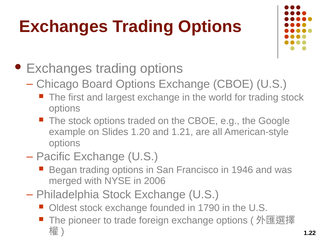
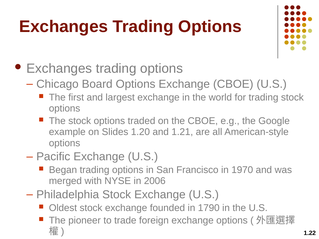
1946: 1946 -> 1970 (242, 170)
